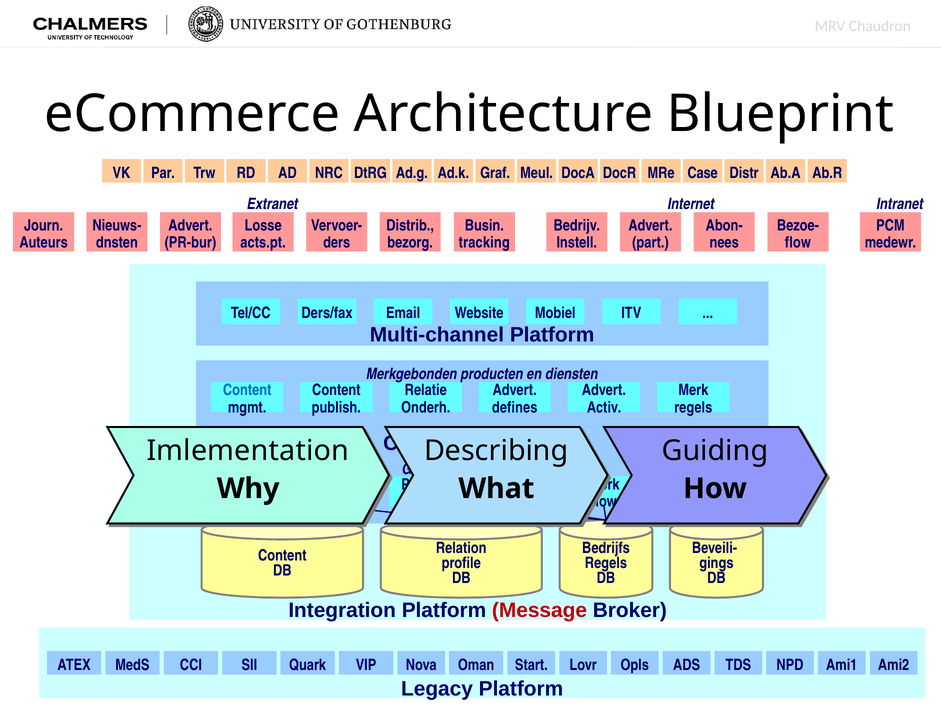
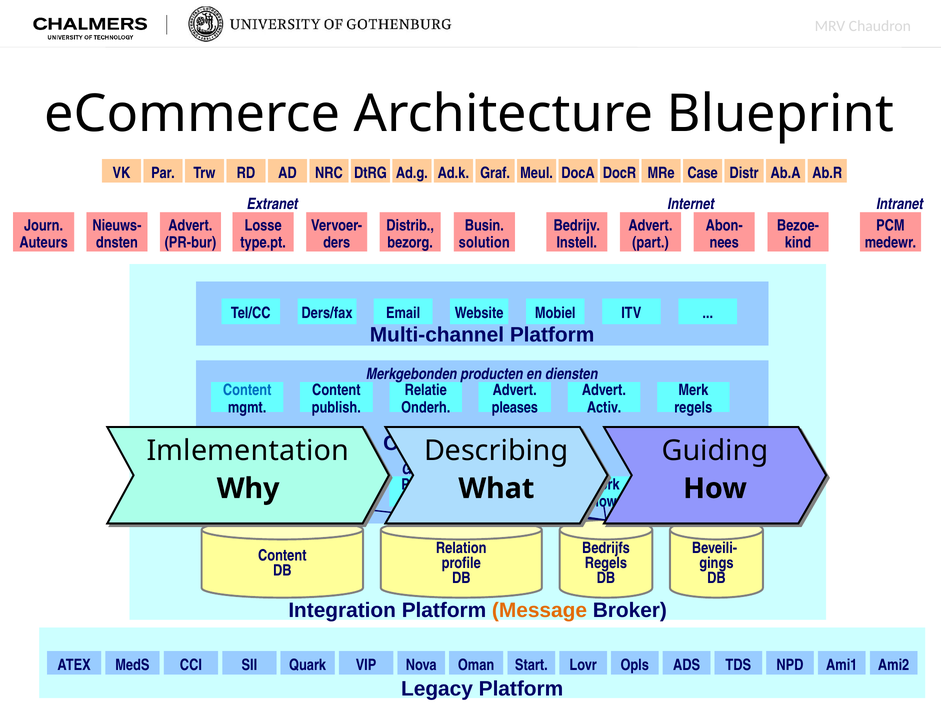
acts.pt: acts.pt -> type.pt (263, 242)
tracking: tracking -> solution (484, 242)
flow: flow -> kind (798, 242)
defines: defines -> pleases (515, 407)
Message colour: red -> orange (540, 610)
